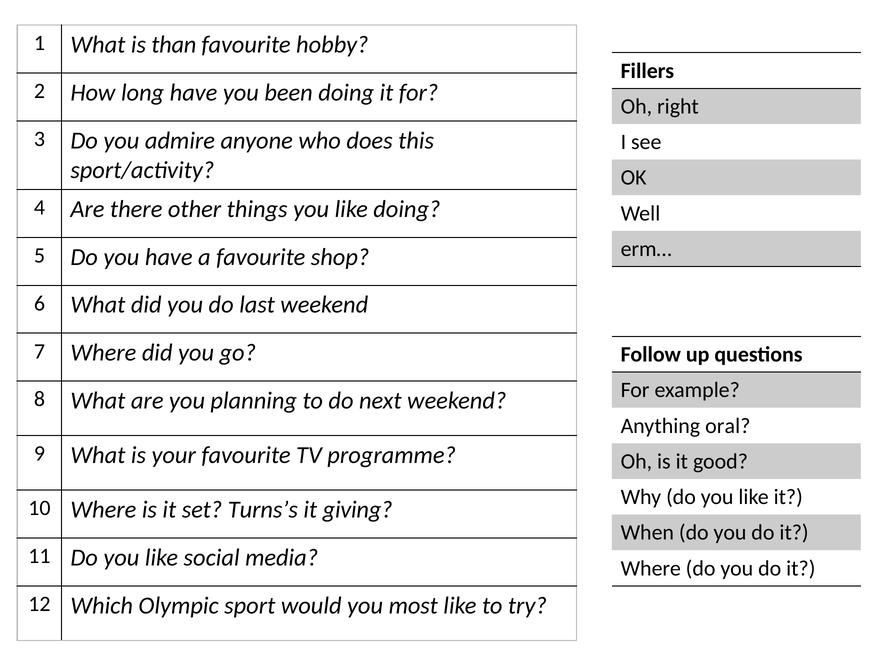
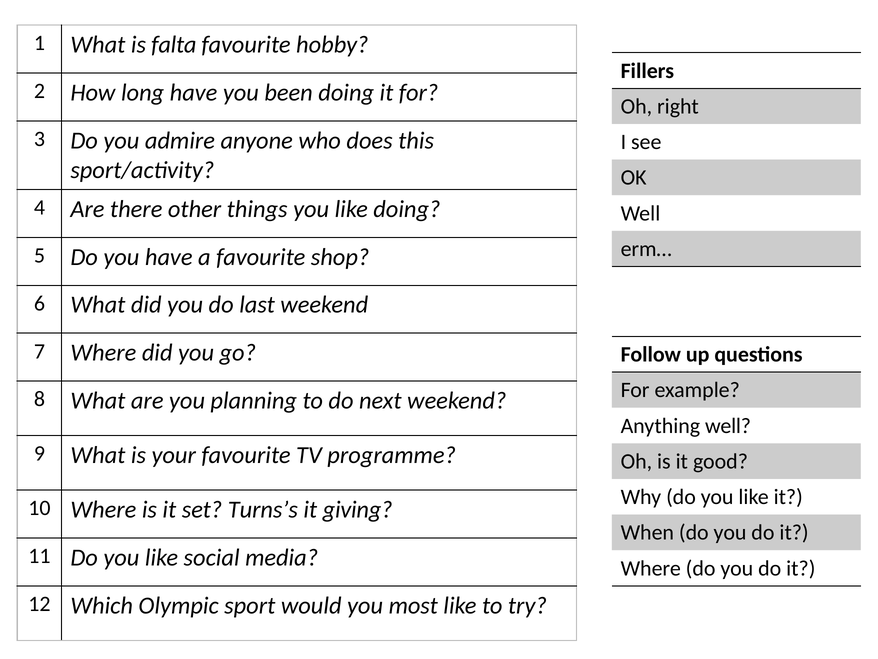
than: than -> falta (174, 45)
Anything oral: oral -> well (728, 425)
